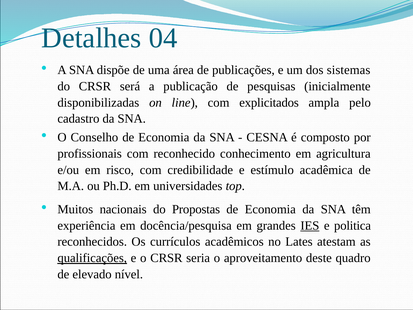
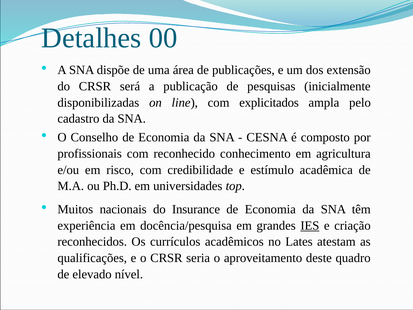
04: 04 -> 00 (163, 38)
sistemas: sistemas -> extensão (349, 70)
Propostas: Propostas -> Insurance (196, 209)
politica: politica -> criação (352, 225)
qualificações underline: present -> none (92, 258)
